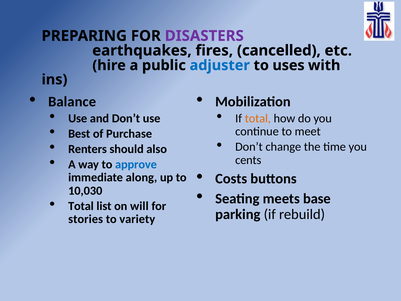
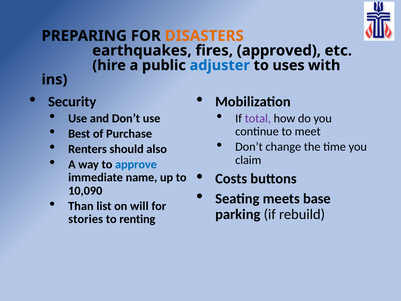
DISASTERS colour: purple -> orange (204, 36)
cancelled: cancelled -> approved (279, 50)
Balance: Balance -> Security (72, 102)
total colour: orange -> purple (258, 118)
cents: cents -> claim (248, 160)
along: along -> name (141, 177)
10,030: 10,030 -> 10,090 (85, 191)
Total: Total -> Than (81, 206)
variety: variety -> renting (137, 219)
